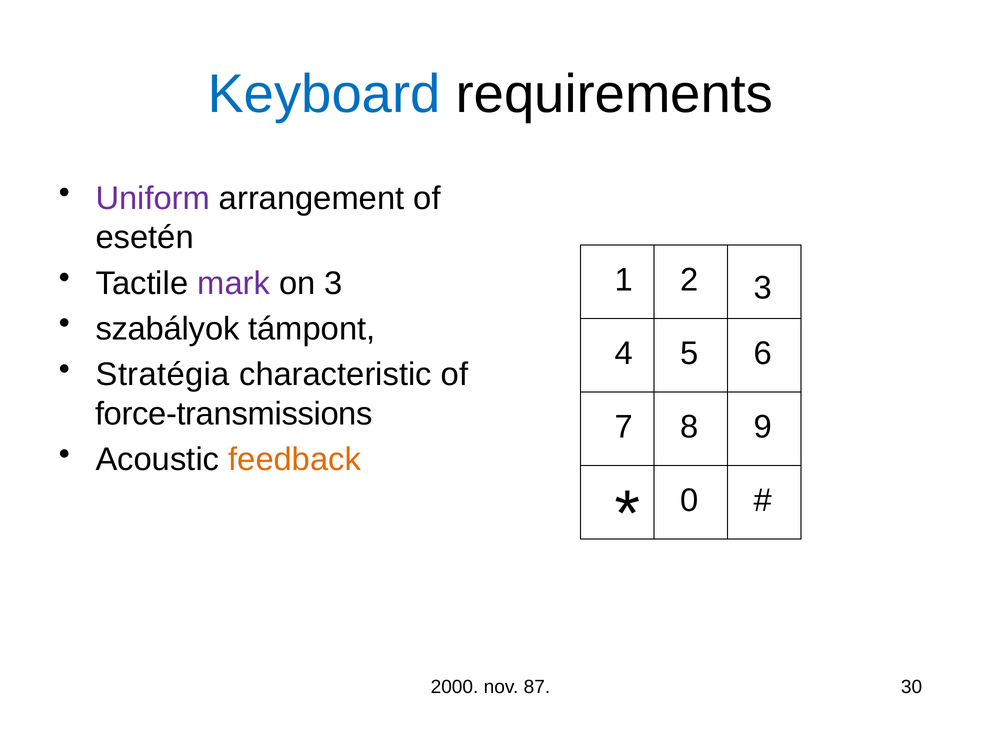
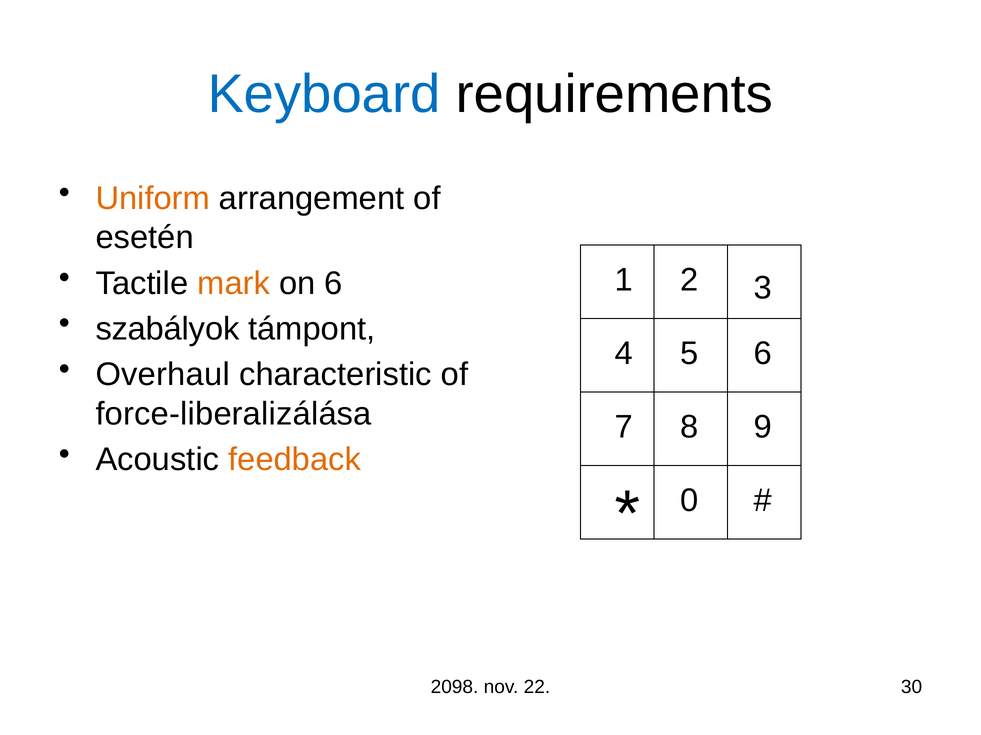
Uniform colour: purple -> orange (153, 198)
mark colour: purple -> orange (234, 284)
on 3: 3 -> 6 (334, 284)
Stratégia: Stratégia -> Overhaul (163, 375)
force-transmissions: force-transmissions -> force-liberalizálása (234, 414)
2000: 2000 -> 2098 (455, 688)
87: 87 -> 22 (537, 688)
